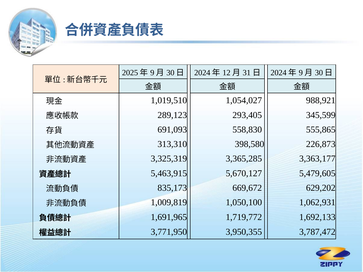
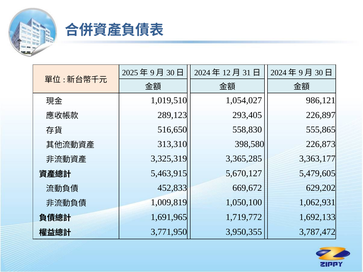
988,921: 988,921 -> 986,121 (321, 101)
345,599: 345,599 -> 226,897 (321, 115)
691,093: 691,093 -> 516,650 (172, 130)
835,173: 835,173 -> 452,833 (172, 188)
